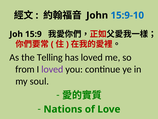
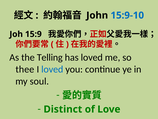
from: from -> thee (25, 69)
loved colour: purple -> blue (52, 69)
Nations: Nations -> Distinct (63, 109)
